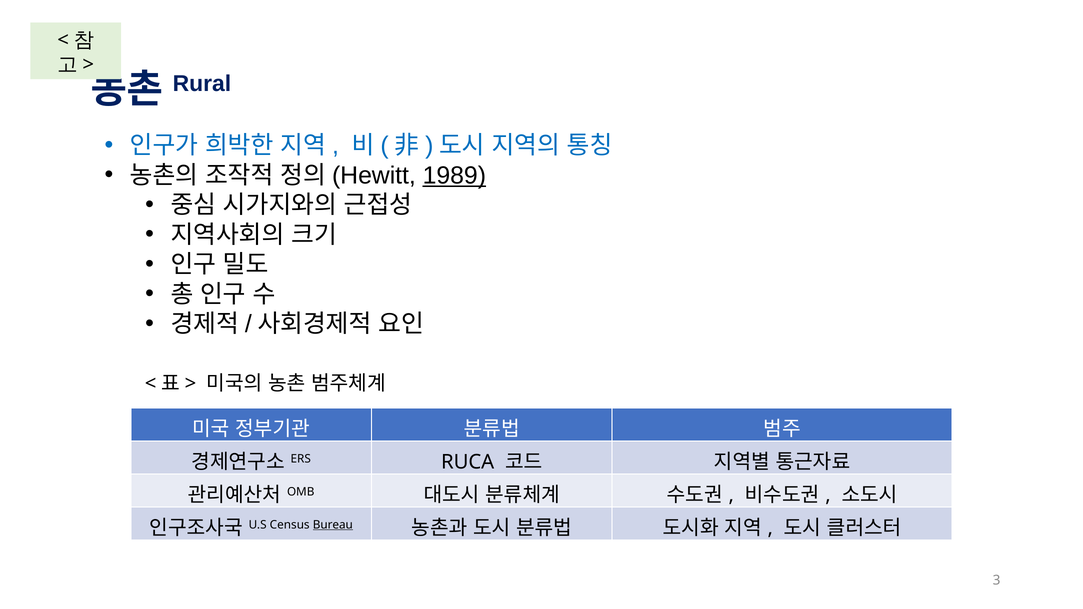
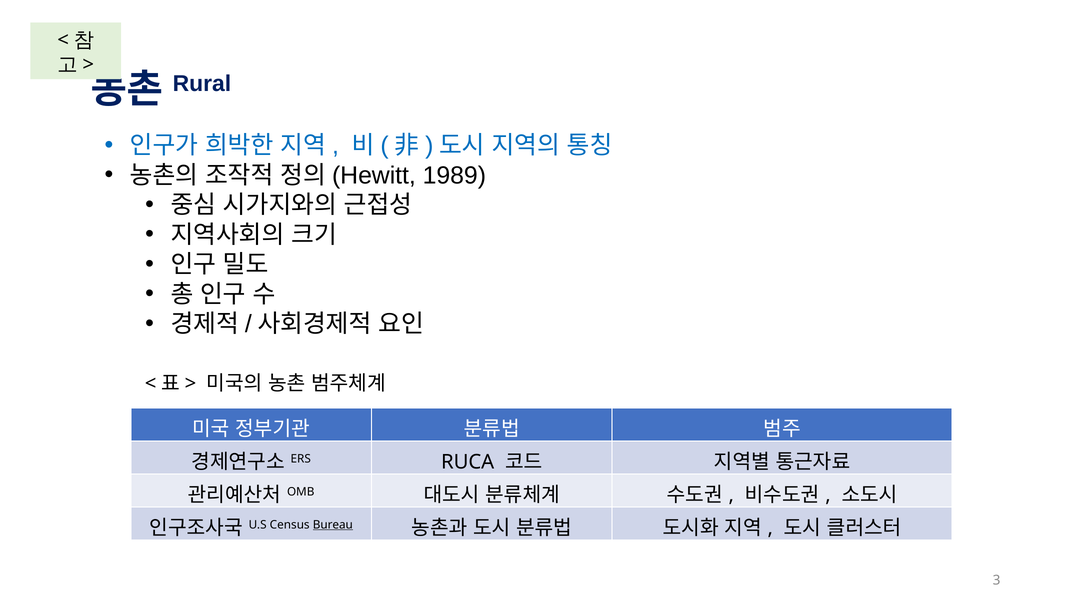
1989 underline: present -> none (454, 175)
